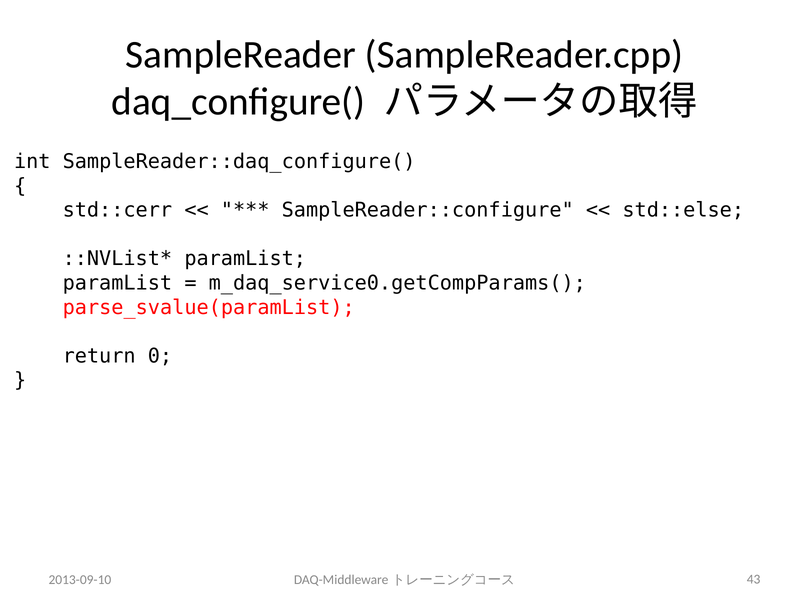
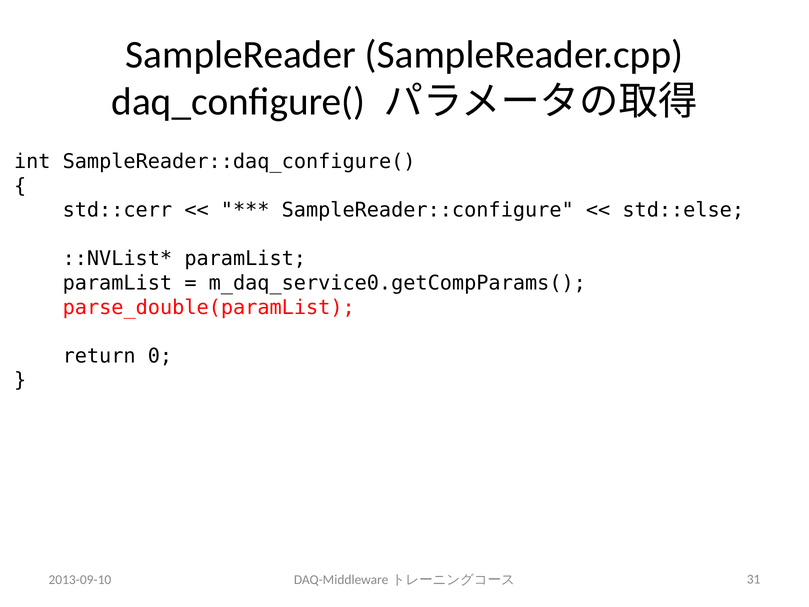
parse_svalue(paramList: parse_svalue(paramList -> parse_double(paramList (209, 307)
43: 43 -> 31 (754, 579)
